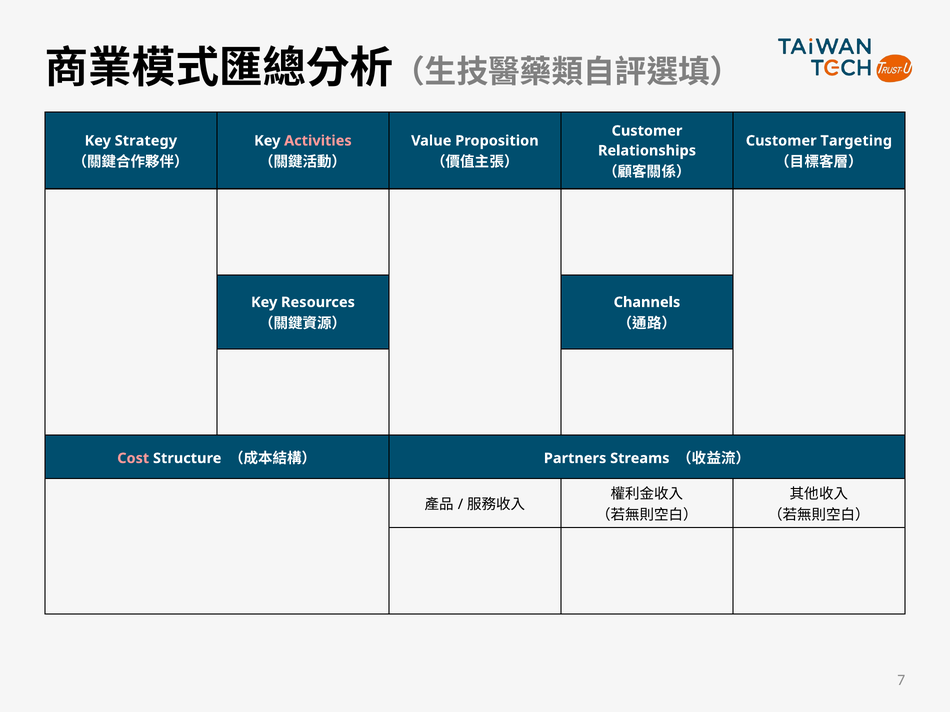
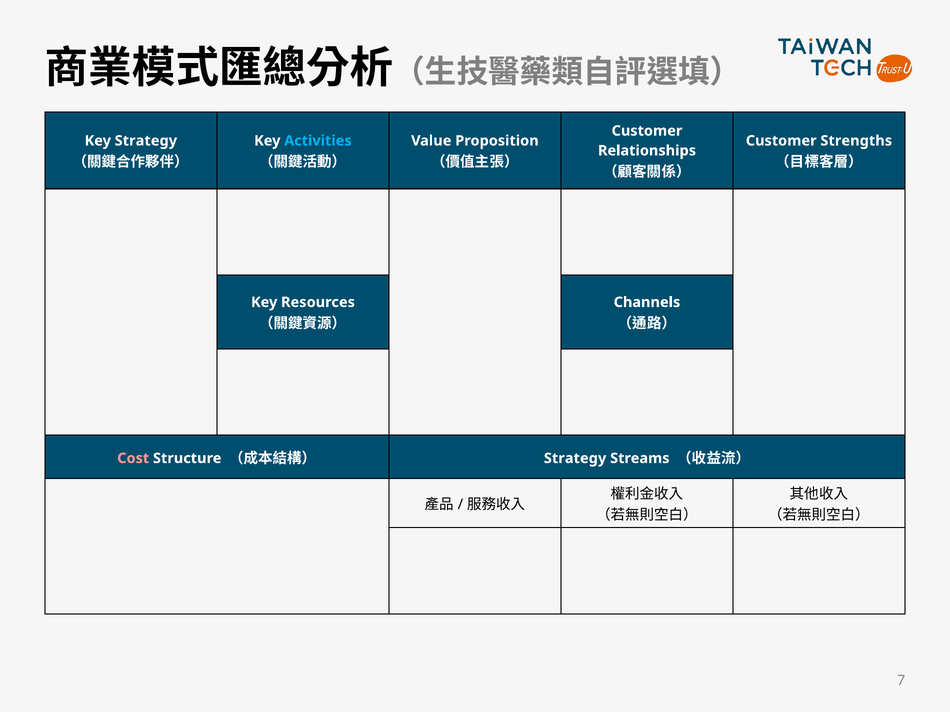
Activities colour: pink -> light blue (318, 141)
Targeting: Targeting -> Strengths (856, 141)
Partners: Partners -> Strategy (575, 459)
